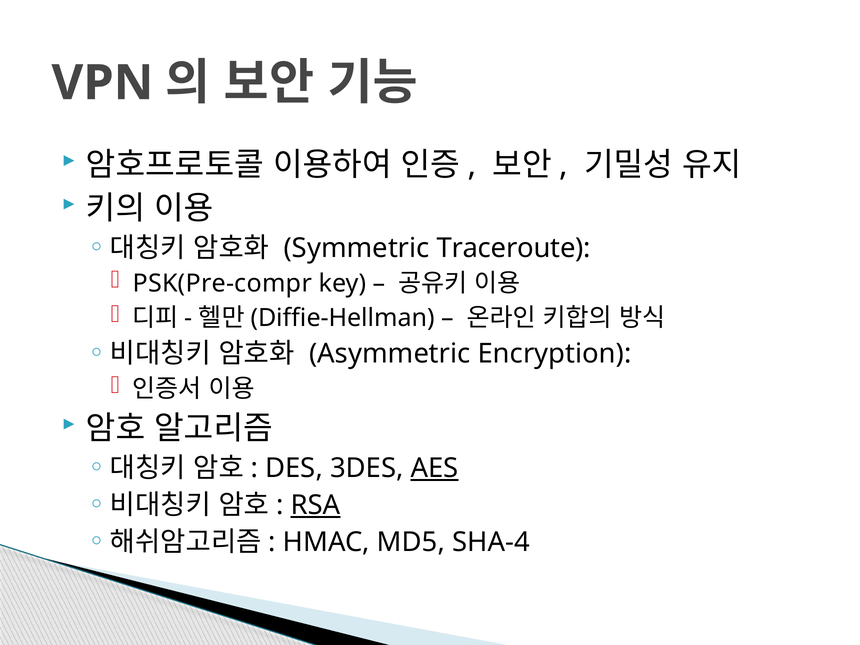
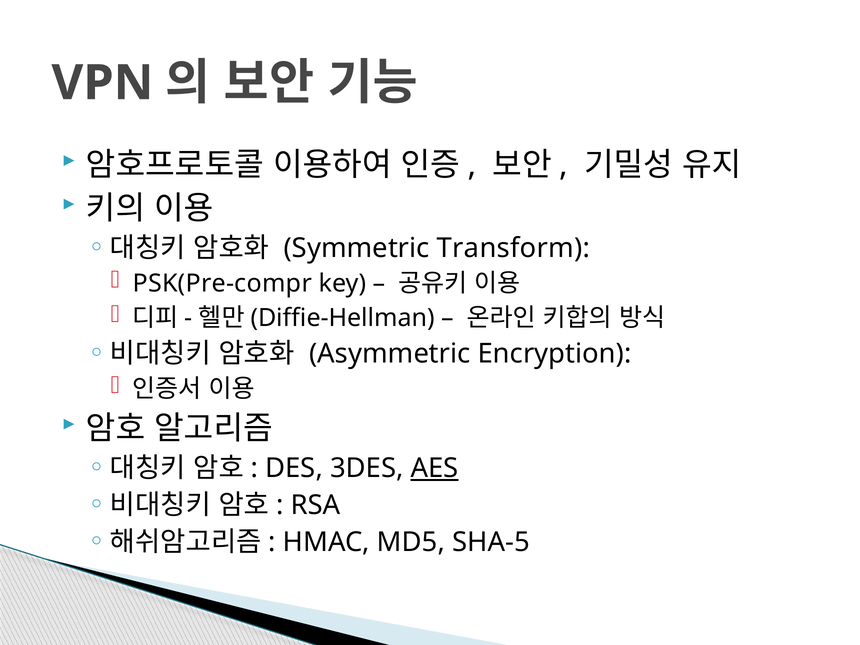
Traceroute: Traceroute -> Transform (513, 248)
RSA underline: present -> none (315, 505)
SHA-4: SHA-4 -> SHA-5 (491, 542)
